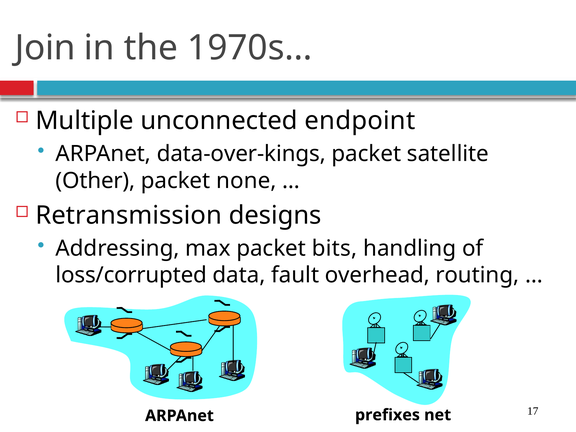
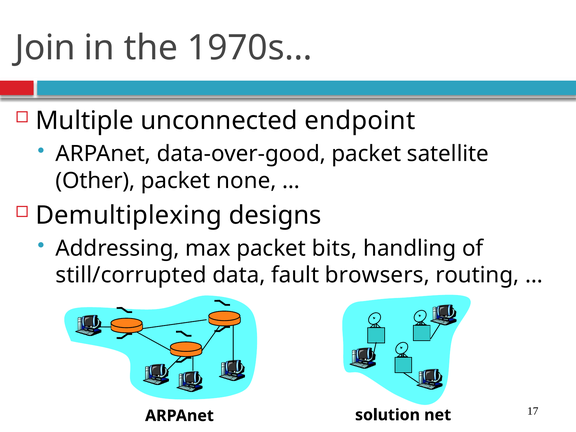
data-over-kings: data-over-kings -> data-over-good (241, 154)
Retransmission: Retransmission -> Demultiplexing (129, 215)
loss/corrupted: loss/corrupted -> still/corrupted (131, 275)
overhead: overhead -> browsers (377, 275)
prefixes: prefixes -> solution (388, 415)
